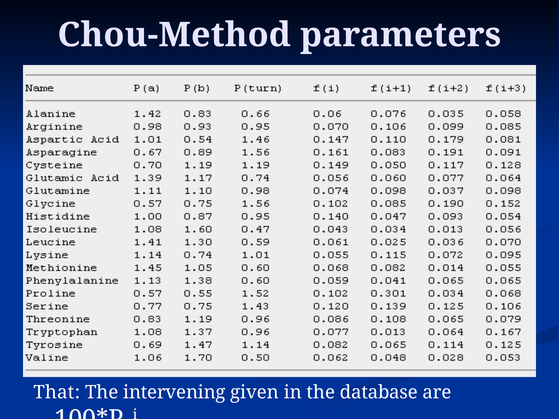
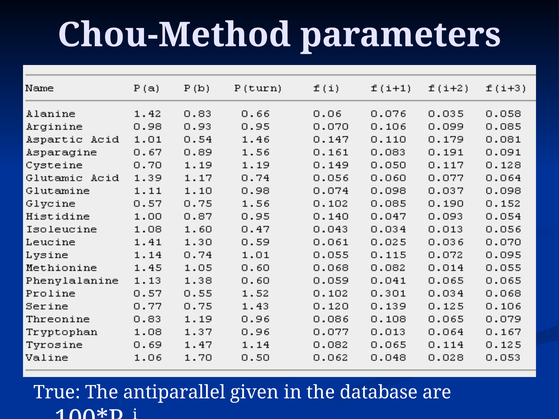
That: That -> True (57, 393)
intervening: intervening -> antiparallel (174, 393)
